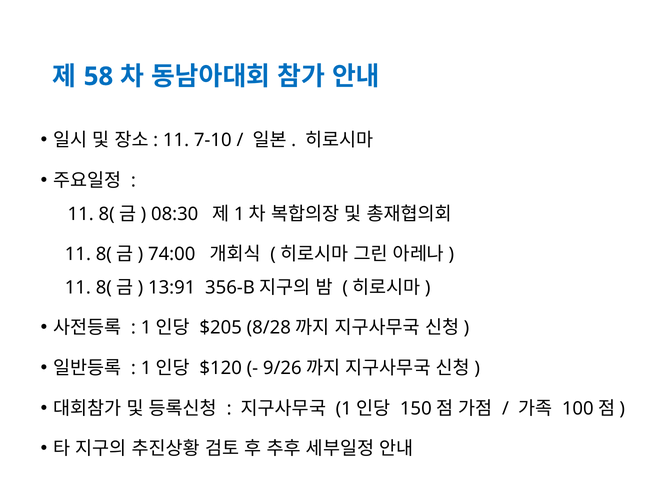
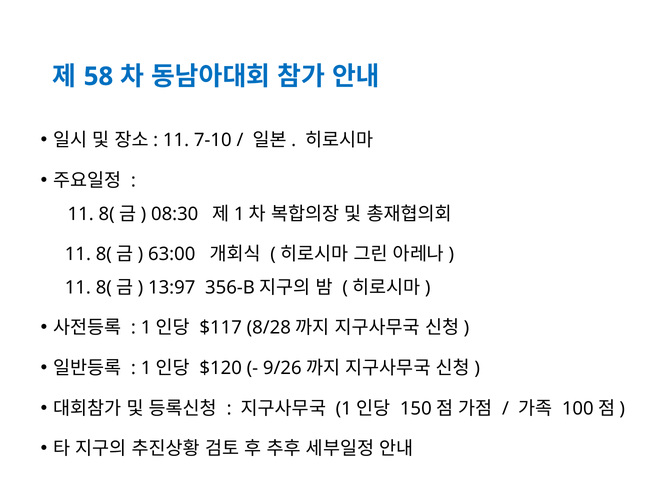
74:00: 74:00 -> 63:00 (172, 254)
13:91: 13:91 -> 13:97 (172, 287)
$205: $205 -> $117 (221, 328)
